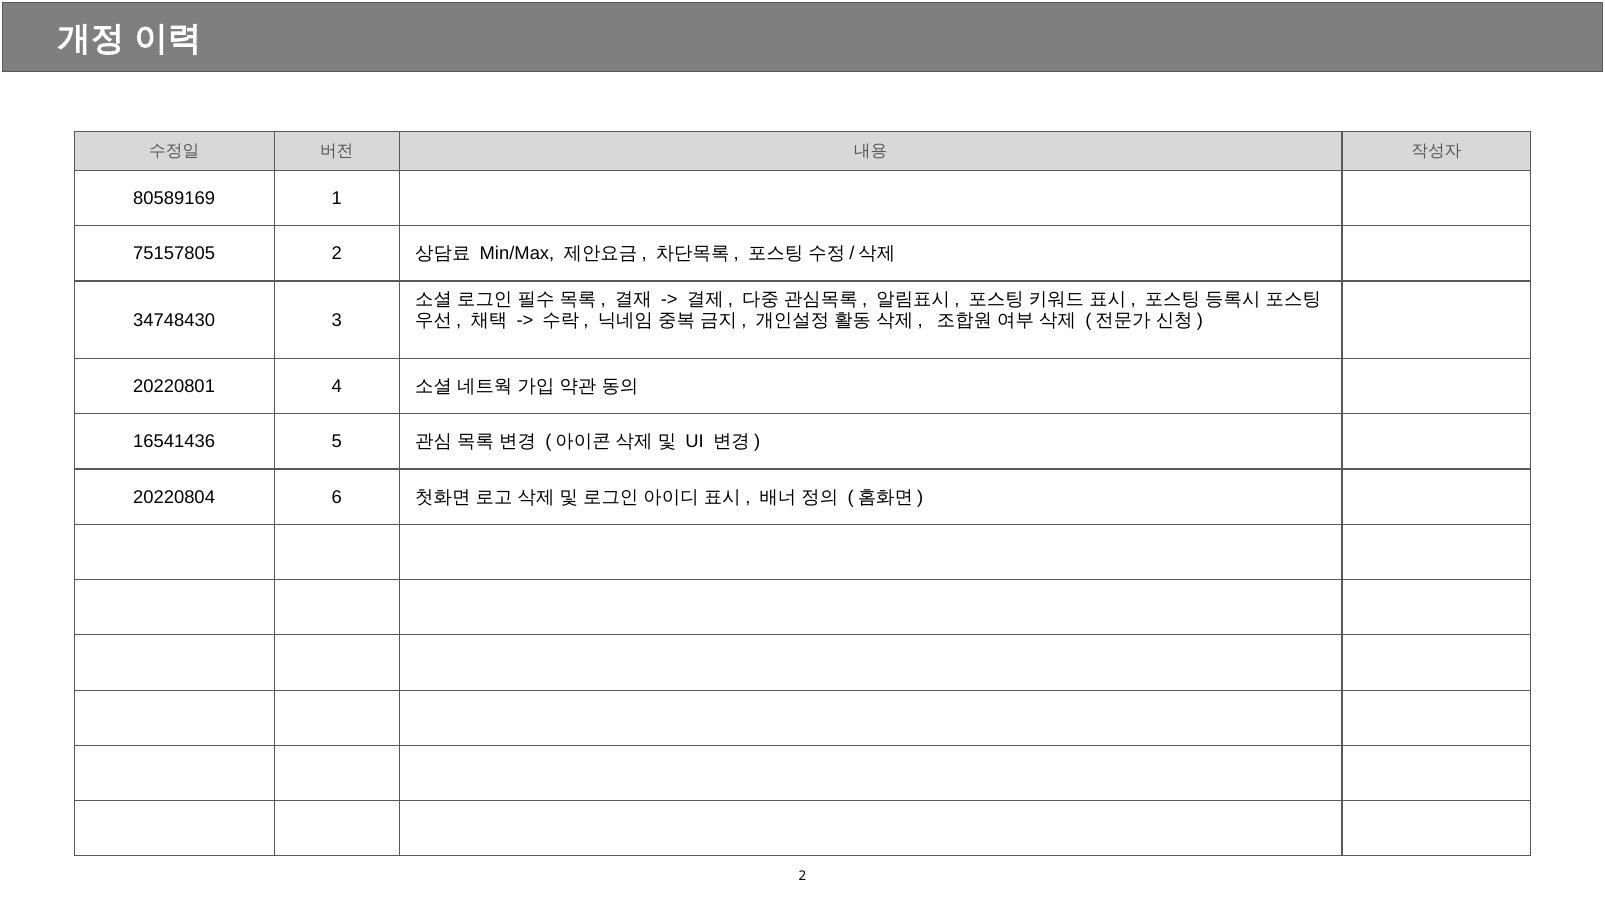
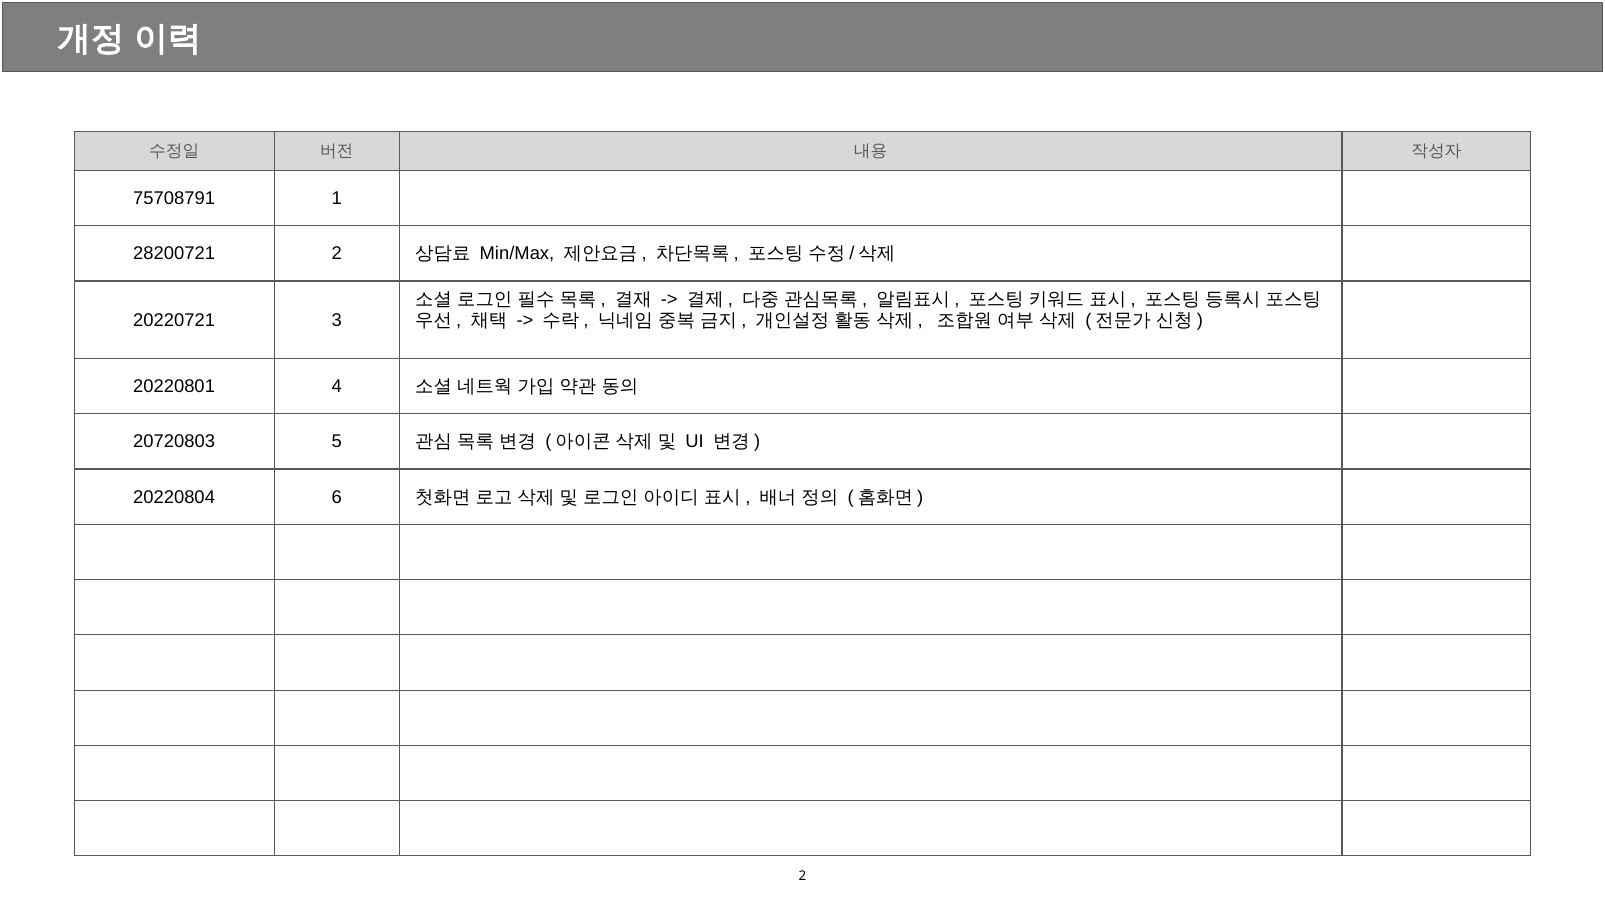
80589169: 80589169 -> 75708791 (174, 198)
75157805: 75157805 -> 28200721 (174, 254)
34748430: 34748430 -> 20220721 (174, 320)
16541436: 16541436 -> 20720803 (174, 442)
